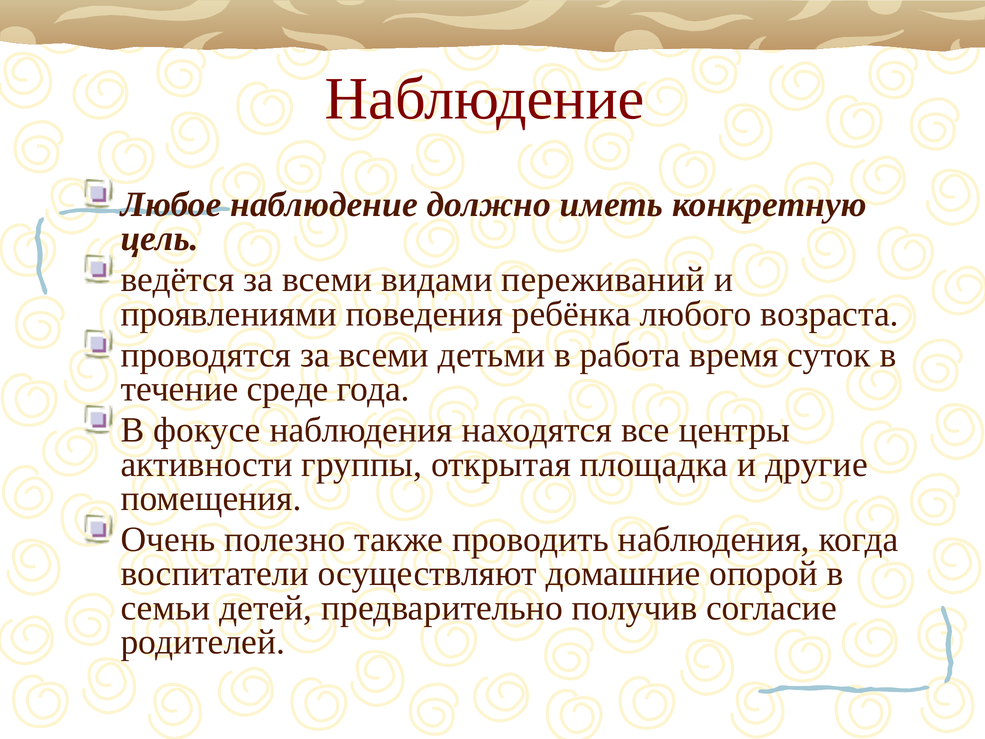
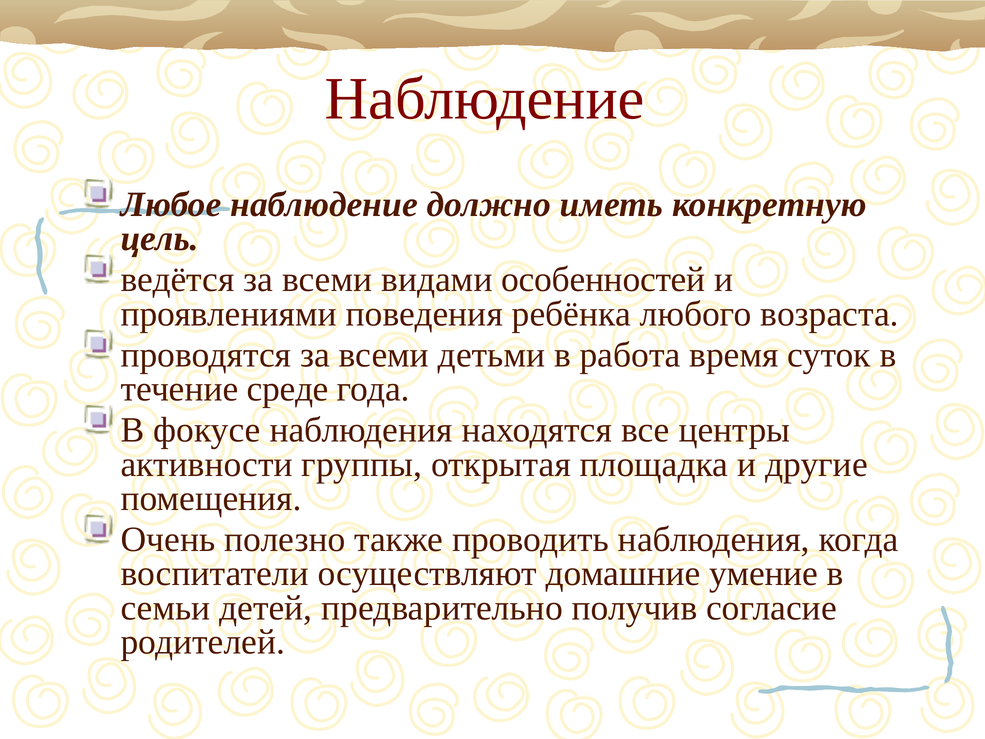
переживаний: переживаний -> особенностей (603, 280)
опорой: опорой -> умение (764, 573)
